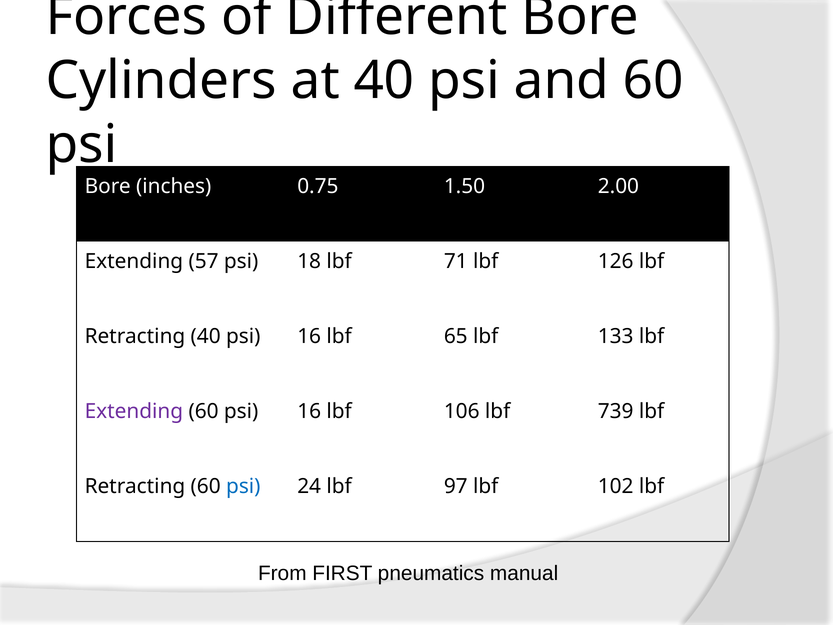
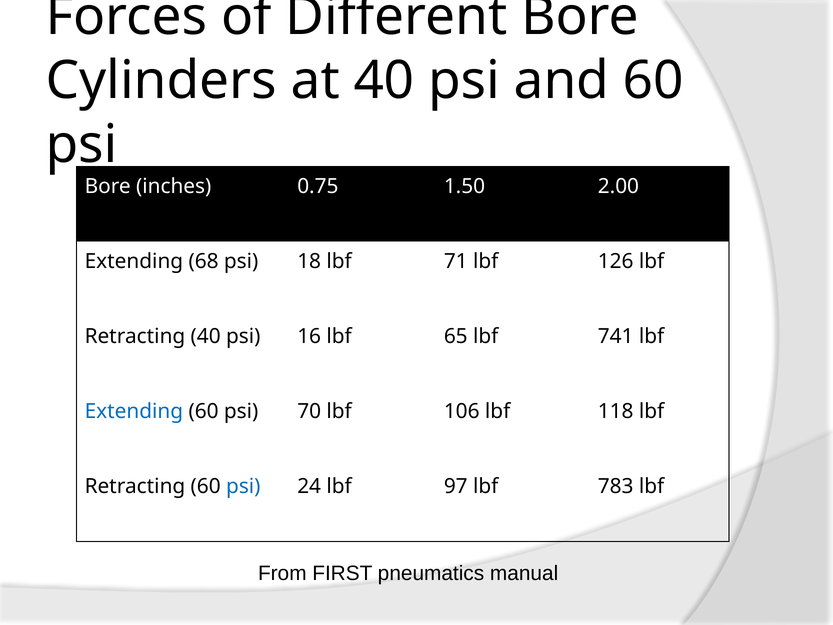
57: 57 -> 68 (204, 261)
133: 133 -> 741 (616, 336)
Extending colour: purple -> blue (134, 411)
60 psi 16: 16 -> 70 (309, 411)
739: 739 -> 118 (616, 411)
102: 102 -> 783 (616, 486)
